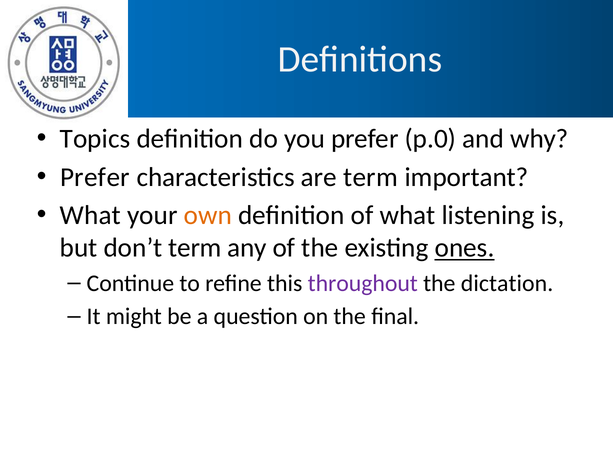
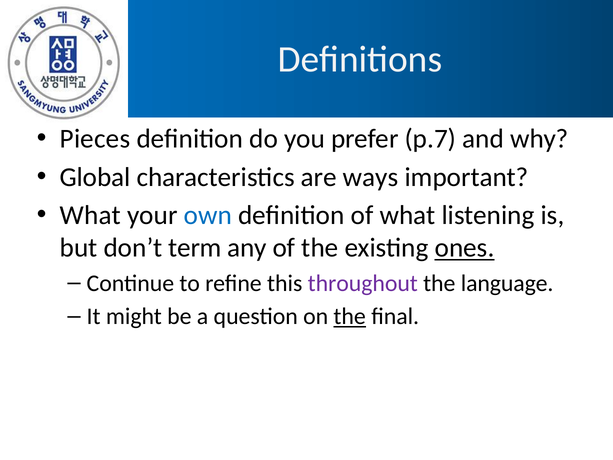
Topics: Topics -> Pieces (95, 139)
p.0: p.0 -> p.7 (430, 139)
Prefer: Prefer -> Global (95, 177)
are term: term -> ways (371, 177)
own colour: orange -> blue (208, 215)
dictation: dictation -> language (507, 283)
the underline: none -> present (350, 316)
